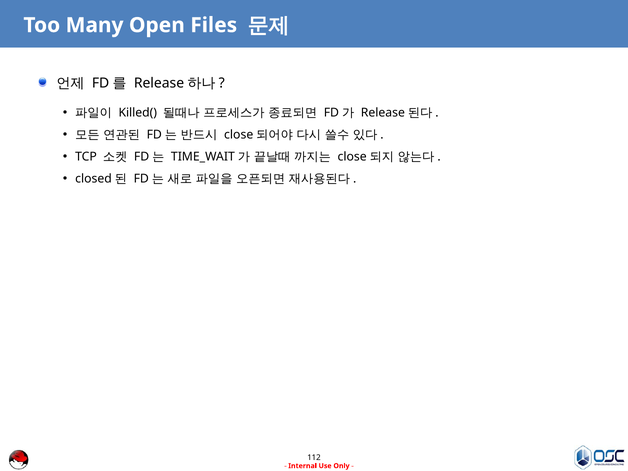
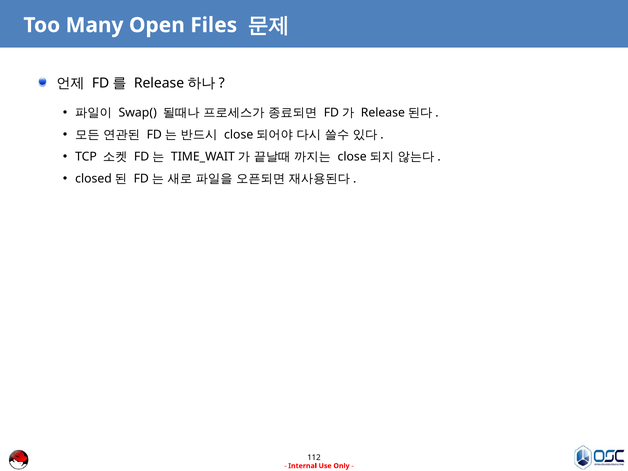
Killed(: Killed( -> Swap( (138, 113)
